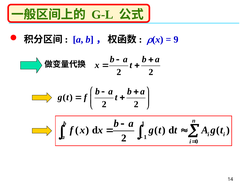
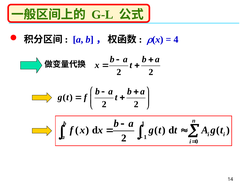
9: 9 -> 4 (176, 40)
